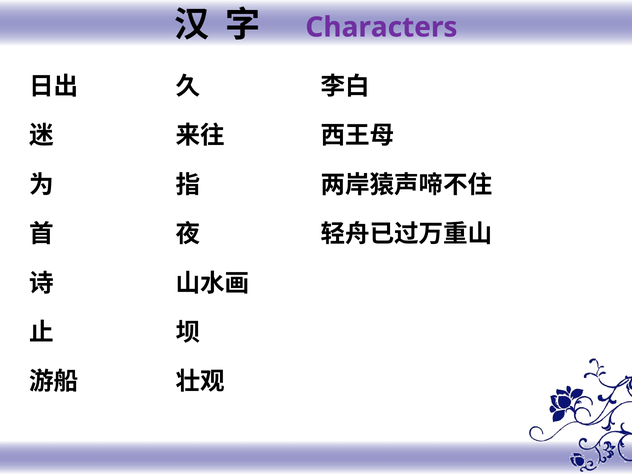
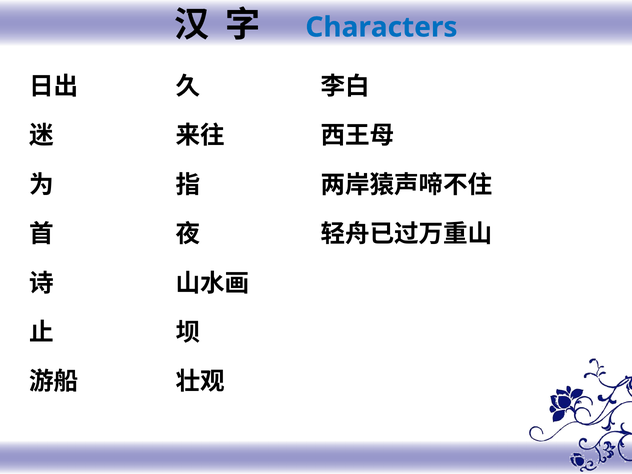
Characters colour: purple -> blue (381, 27)
